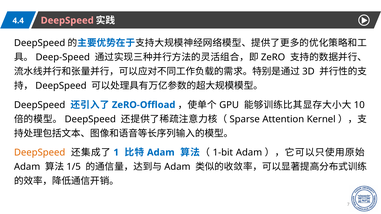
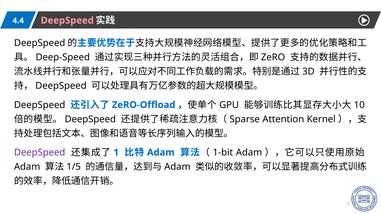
DeepSpeed colour: orange -> purple (40, 153)
